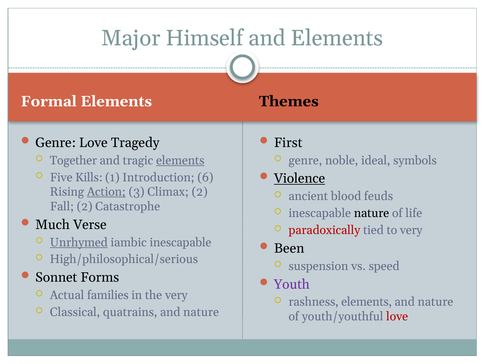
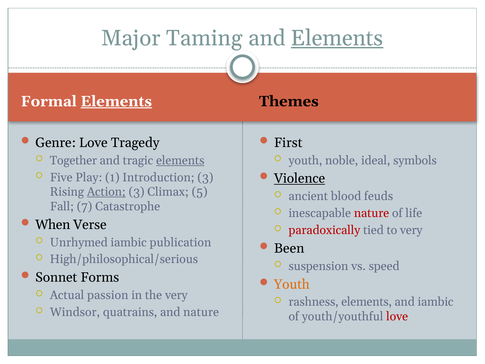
Himself: Himself -> Taming (204, 38)
Elements underline: none -> present (337, 38)
Elements underline: none -> present (116, 101)
genre: genre -> youth (305, 160)
Kills: Kills -> Play (89, 177)
Introduction 6: 6 -> 3 (205, 177)
Climax 2: 2 -> 5 (200, 192)
Fall 2: 2 -> 7 (85, 206)
nature colour: black -> red (372, 213)
Much: Much -> When (53, 224)
Unrhymed underline: present -> none (79, 242)
iambic inescapable: inescapable -> publication (180, 242)
Youth colour: purple -> orange (292, 284)
families: families -> passion (108, 295)
nature: nature -> iambic (436, 302)
Classical: Classical -> Windsor (75, 312)
